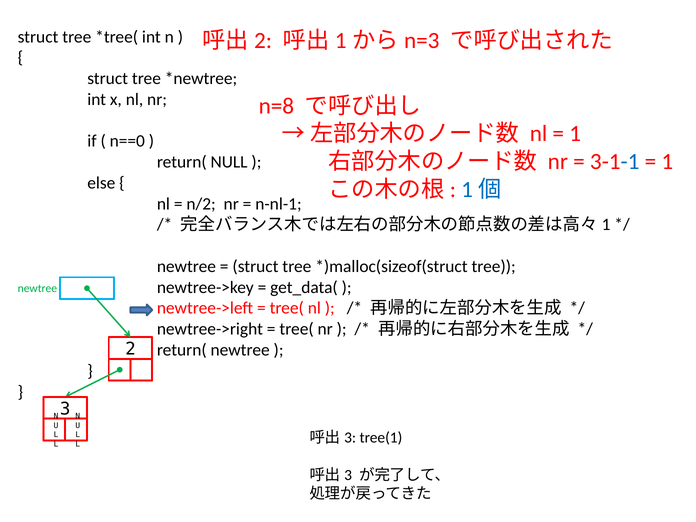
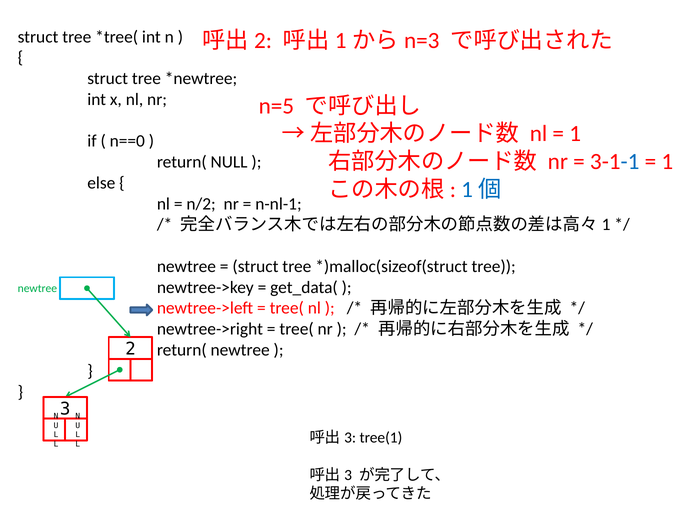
n=8: n=8 -> n=5 (276, 106)
